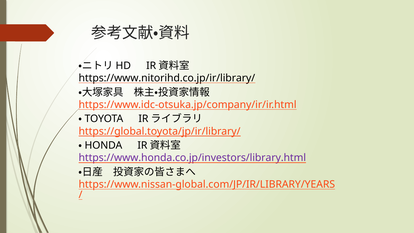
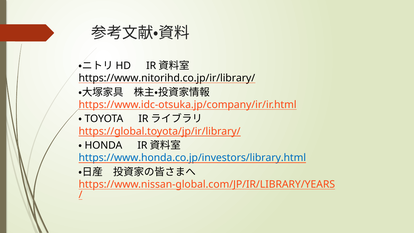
https://www.honda.co.jp/investors/library.html colour: purple -> blue (192, 158)
